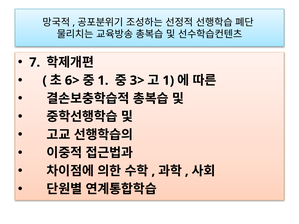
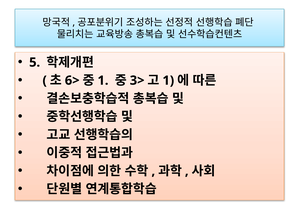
7: 7 -> 5 (35, 62)
